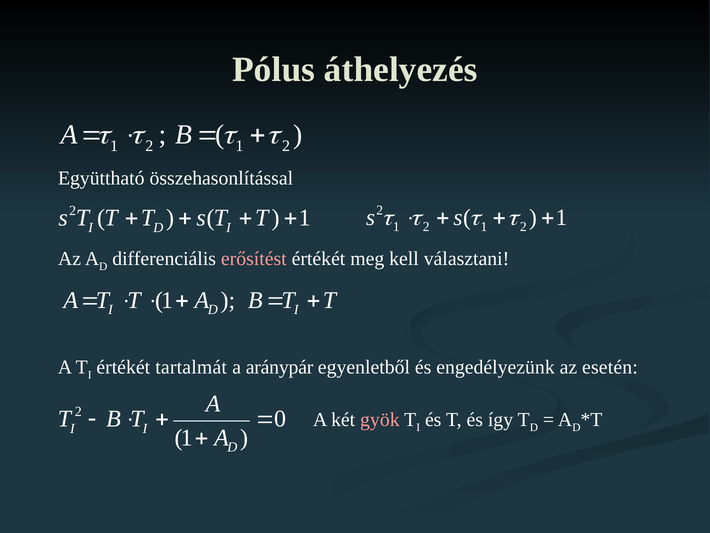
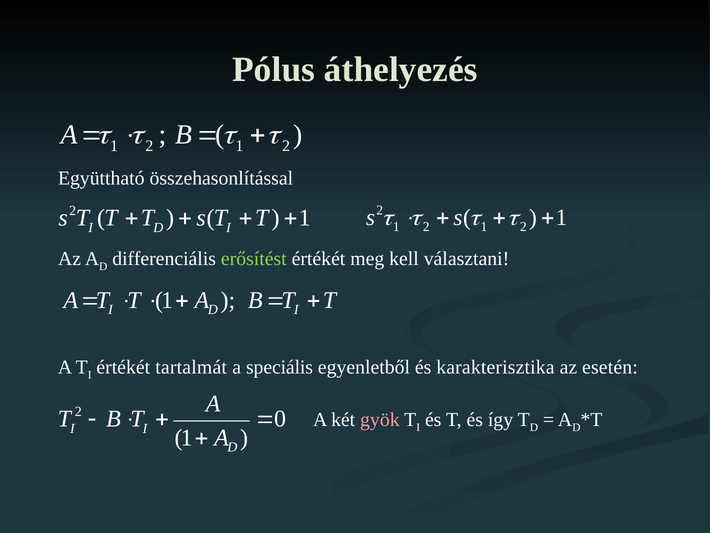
erősítést colour: pink -> light green (254, 259)
aránypár: aránypár -> speciális (280, 367)
engedélyezünk: engedélyezünk -> karakterisztika (495, 367)
